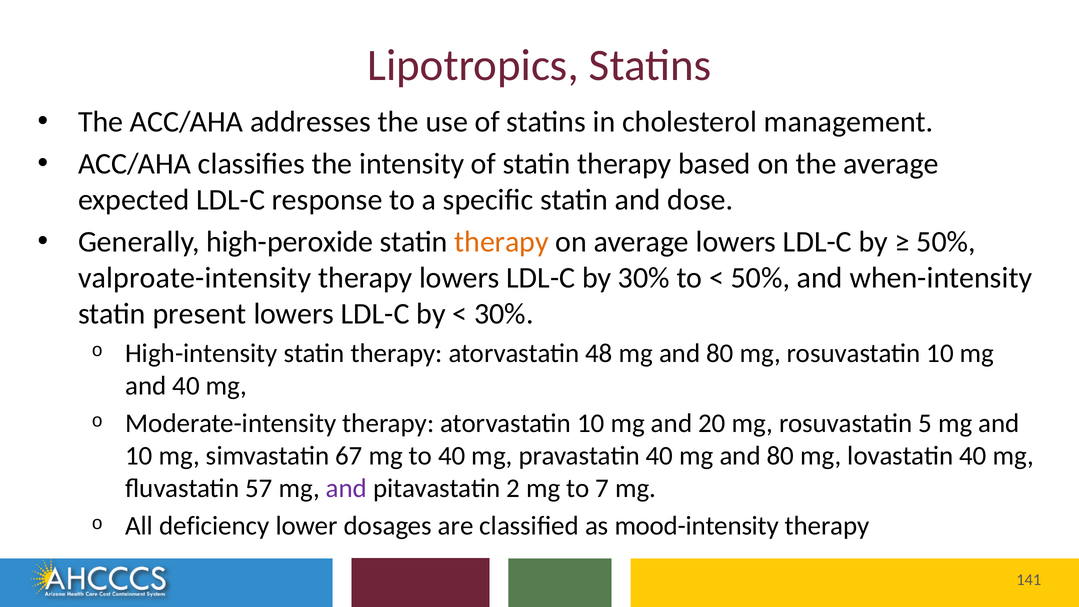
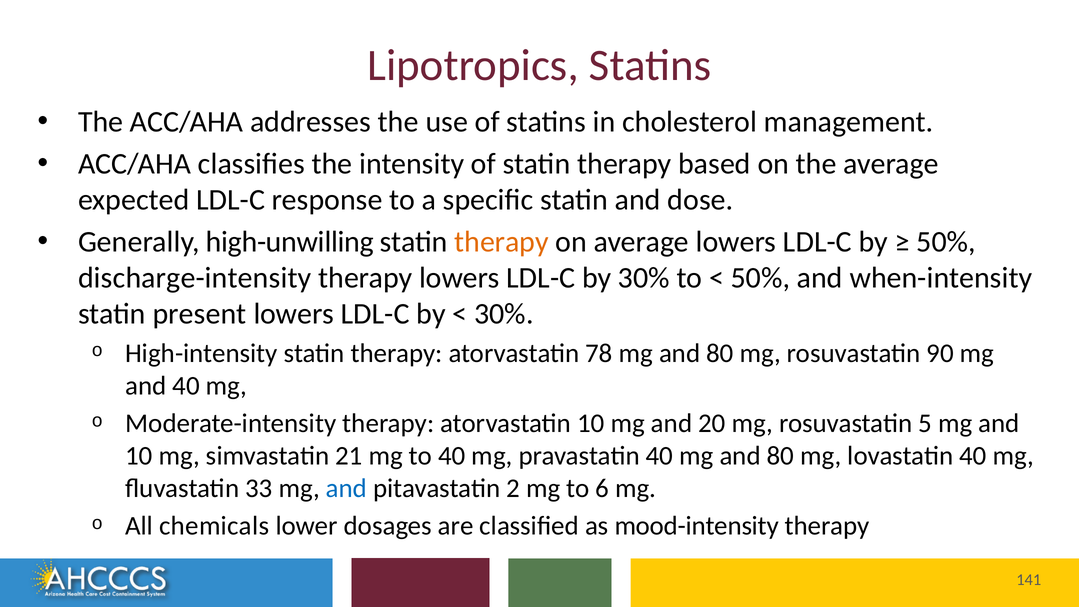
high-peroxide: high-peroxide -> high-unwilling (290, 242)
valproate-intensity: valproate-intensity -> discharge-intensity (195, 278)
48: 48 -> 78 (599, 353)
rosuvastatin 10: 10 -> 90 (940, 353)
67: 67 -> 21 (349, 456)
57: 57 -> 33 (259, 488)
and colour: purple -> blue (347, 488)
7: 7 -> 6 (602, 488)
deficiency: deficiency -> chemicals (214, 526)
